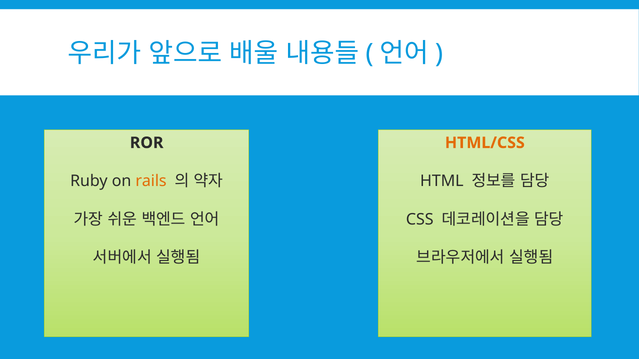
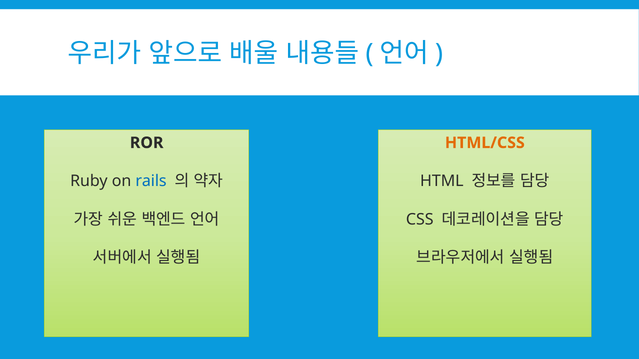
rails colour: orange -> blue (151, 181)
